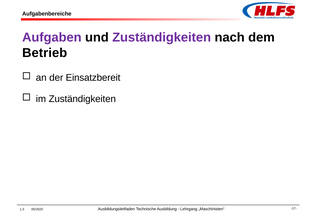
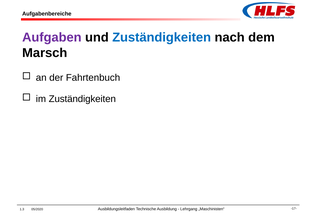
Zuständigkeiten colour: purple -> blue (162, 37)
Betrieb: Betrieb -> Marsch (45, 53)
Einsatzbereit: Einsatzbereit -> Fahrtenbuch (93, 78)
